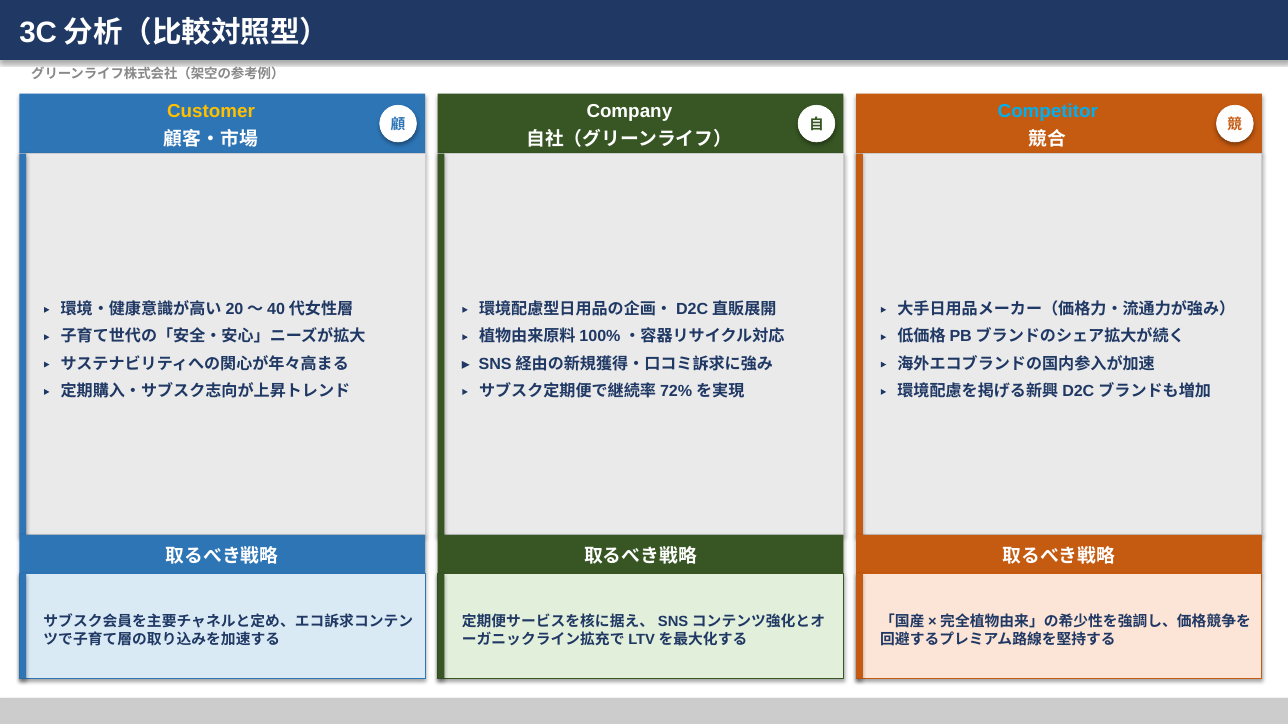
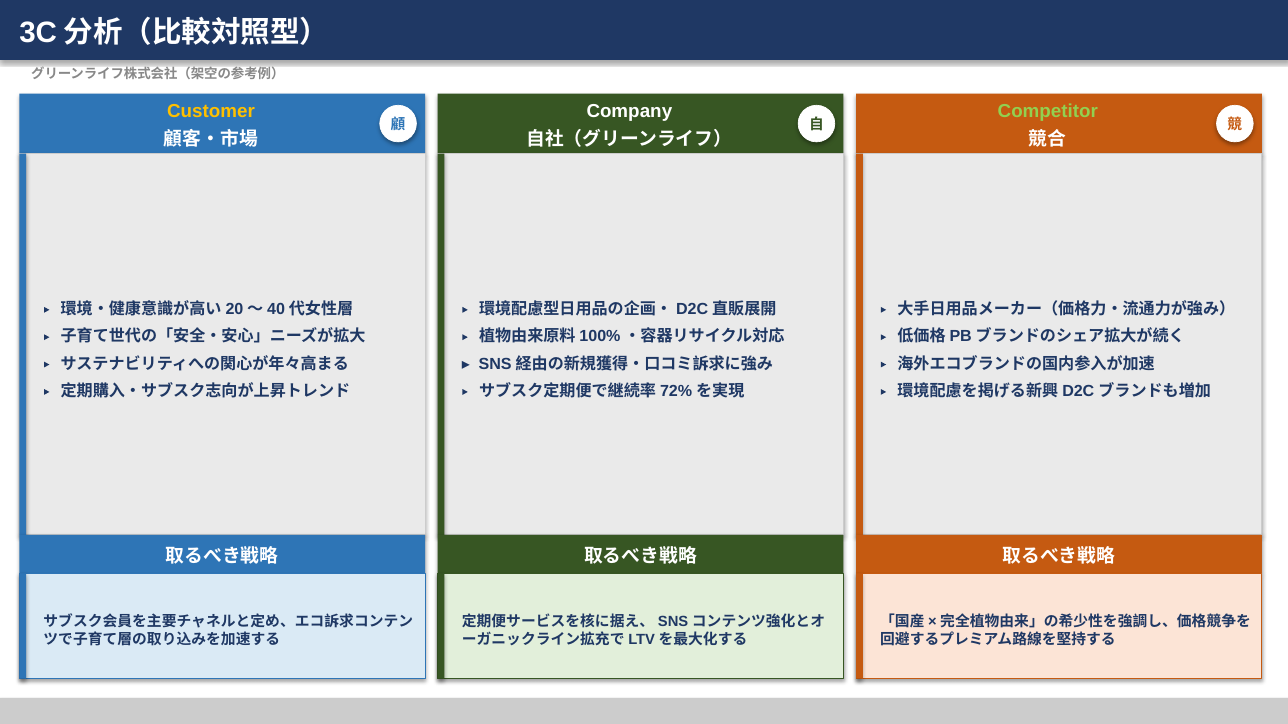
Competitor colour: light blue -> light green (1048, 112)
